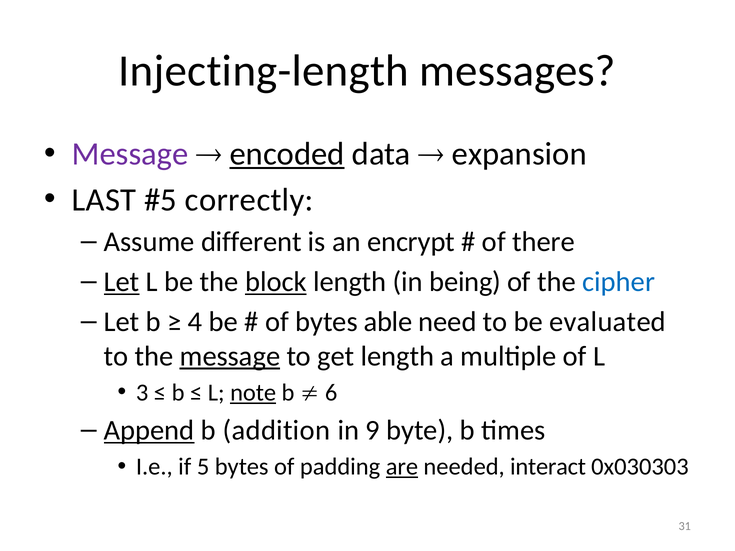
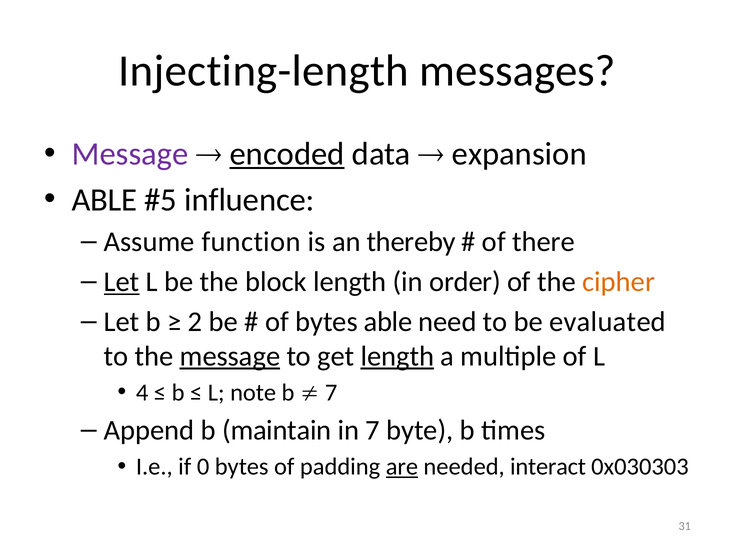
LAST: LAST -> ABLE (104, 200)
correctly: correctly -> influence (249, 200)
different: different -> function (251, 242)
encrypt: encrypt -> thereby (411, 242)
block underline: present -> none (276, 282)
being: being -> order (465, 282)
cipher colour: blue -> orange (619, 282)
4: 4 -> 2 (195, 322)
length underline: none -> present (397, 356)
3: 3 -> 4 (142, 393)
note underline: present -> none (253, 393)
6: 6 -> 7 (331, 393)
Append underline: present -> none (149, 431)
addition: addition -> maintain (277, 431)
in 9: 9 -> 7 (373, 431)
5: 5 -> 0 (203, 467)
